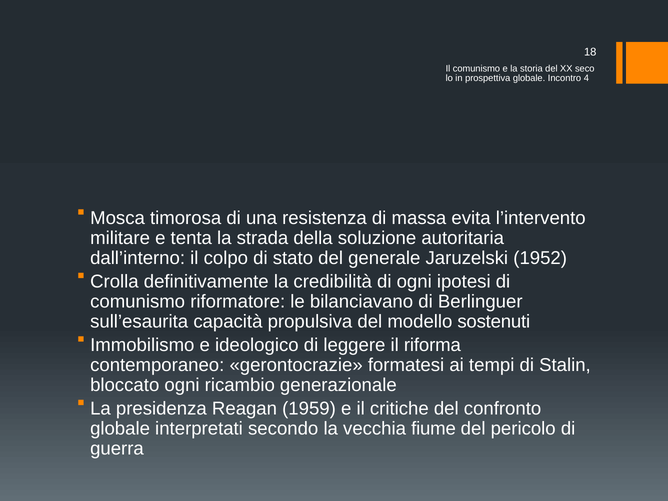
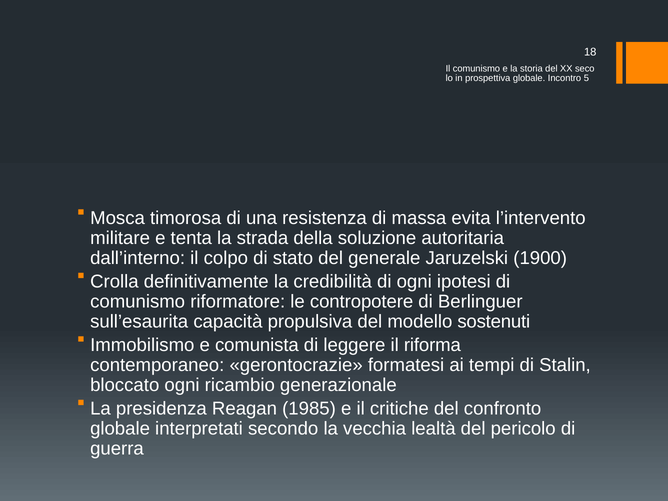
4: 4 -> 5 (586, 78)
1952: 1952 -> 1900 (540, 258)
bilanciavano: bilanciavano -> contropotere (362, 302)
ideologico: ideologico -> comunista (257, 345)
1959: 1959 -> 1985 (309, 408)
fiume: fiume -> lealtà (433, 428)
